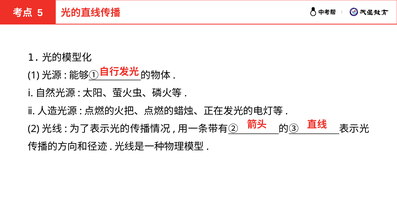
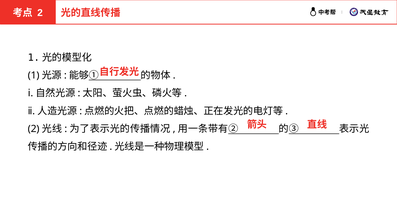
5: 5 -> 2 (40, 13)
